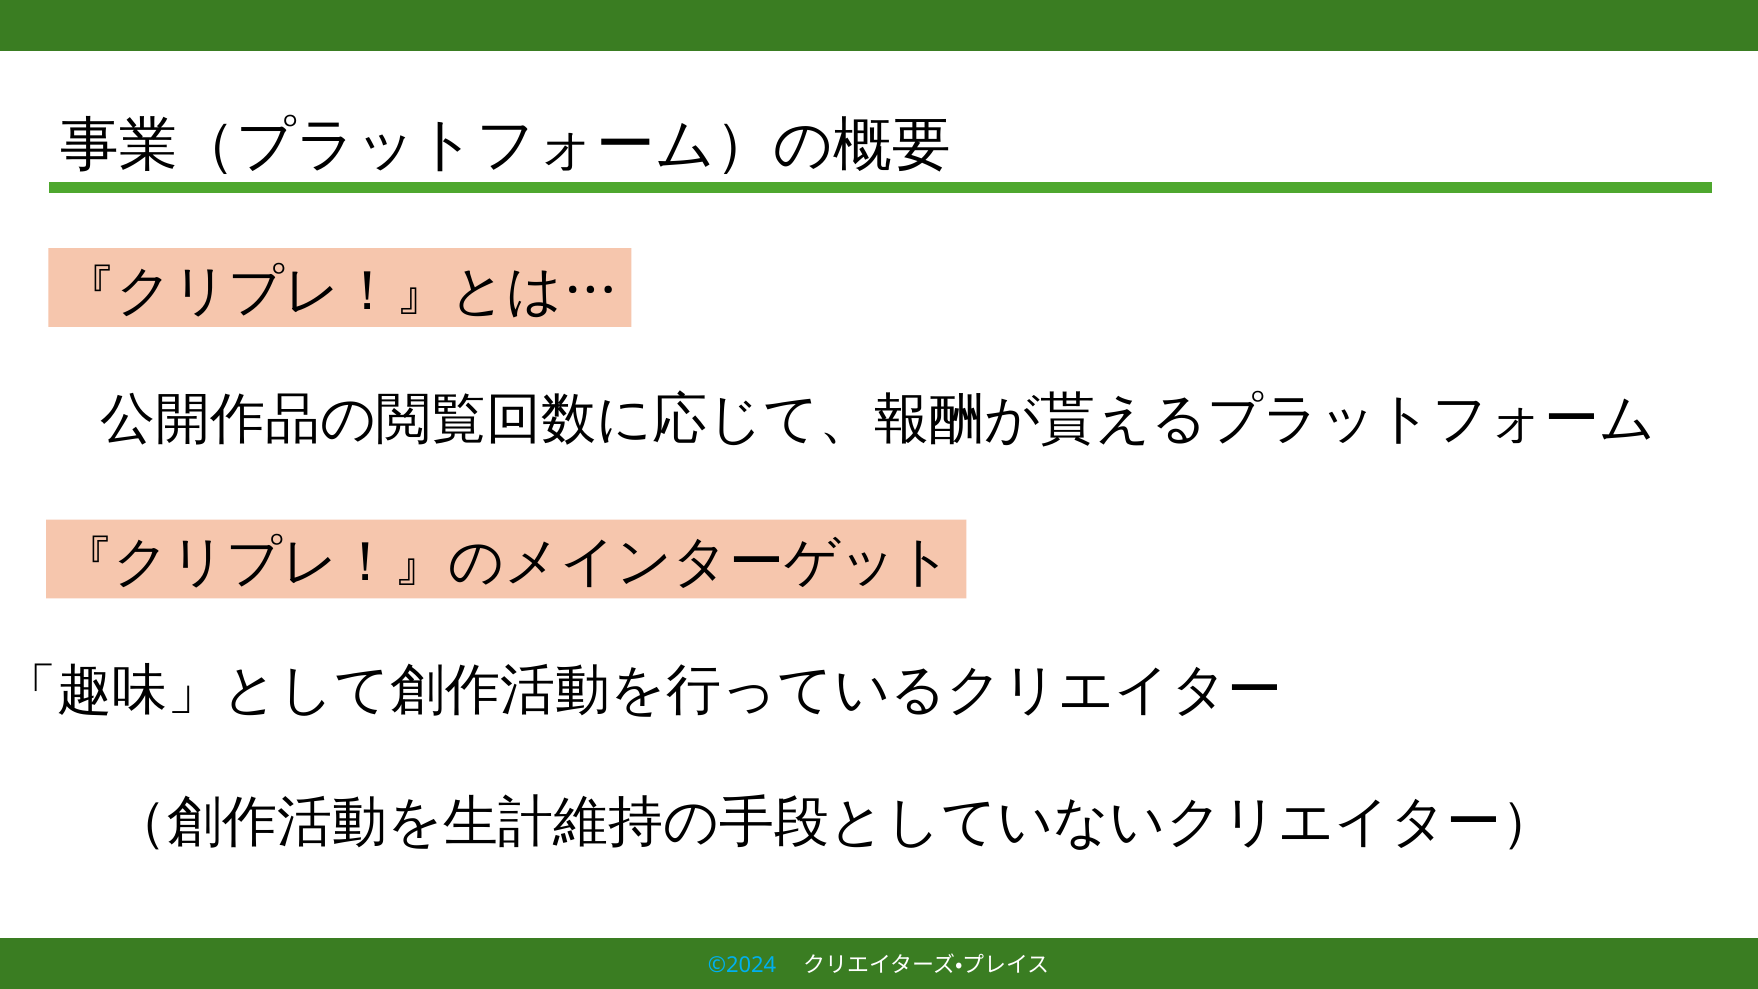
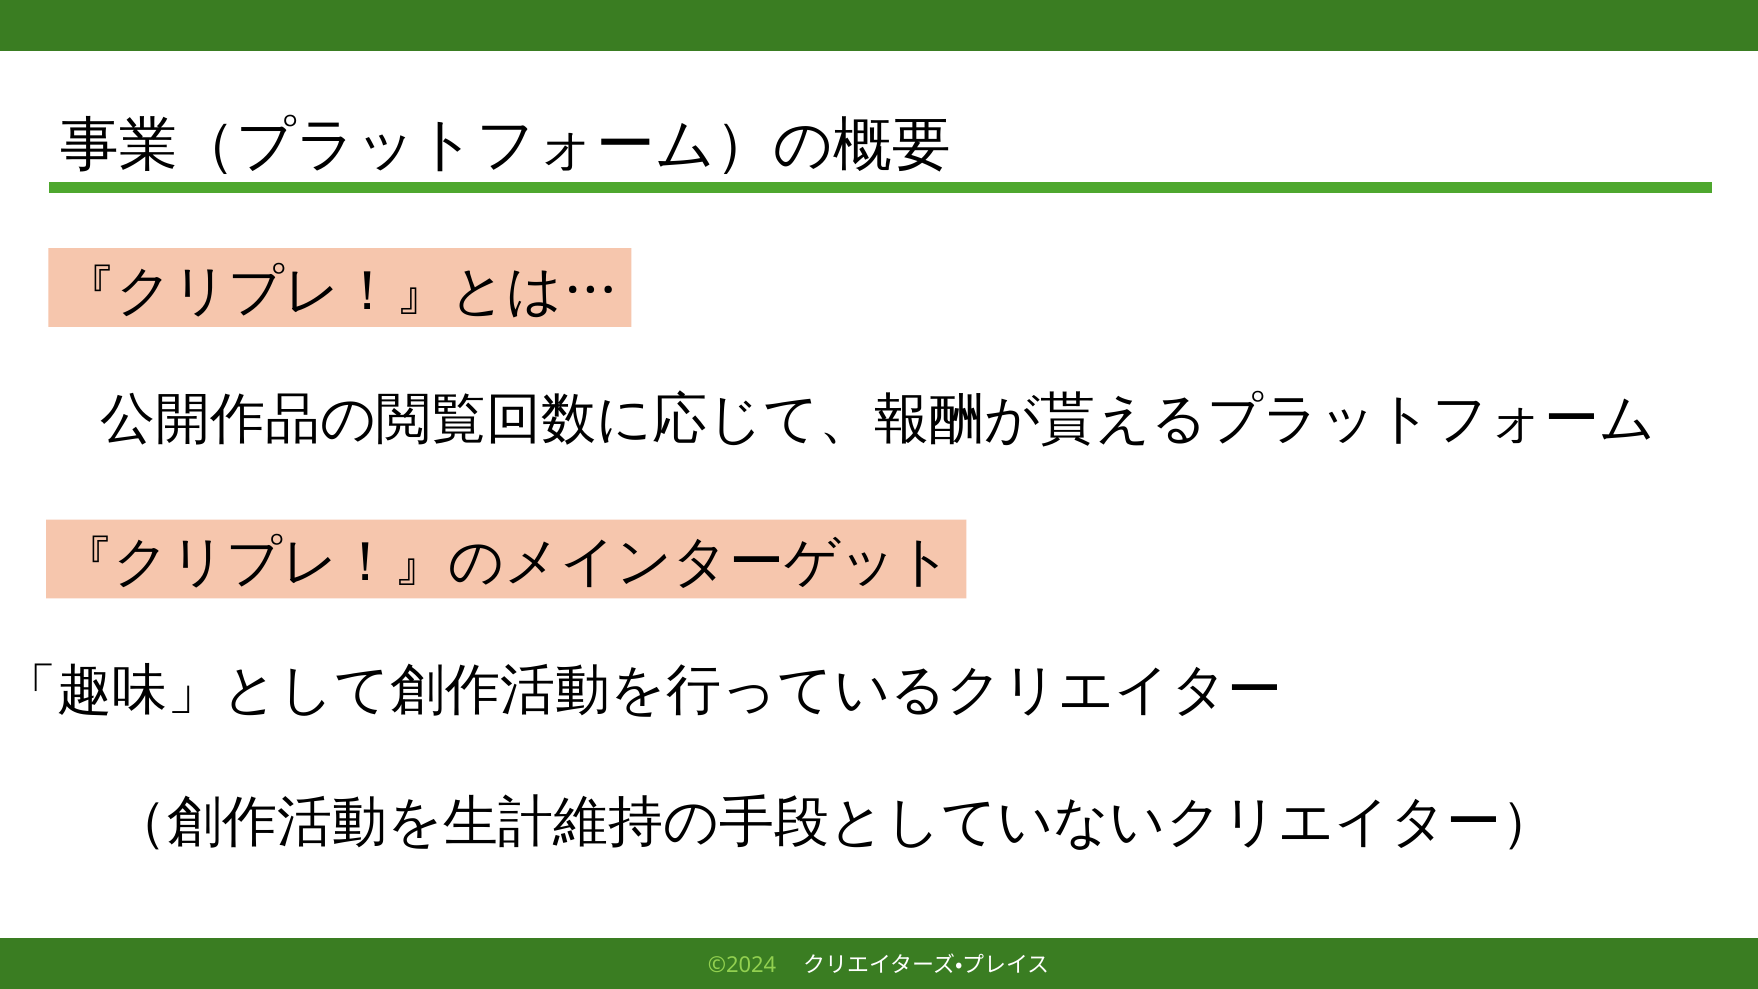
©2024 colour: light blue -> light green (742, 965)
